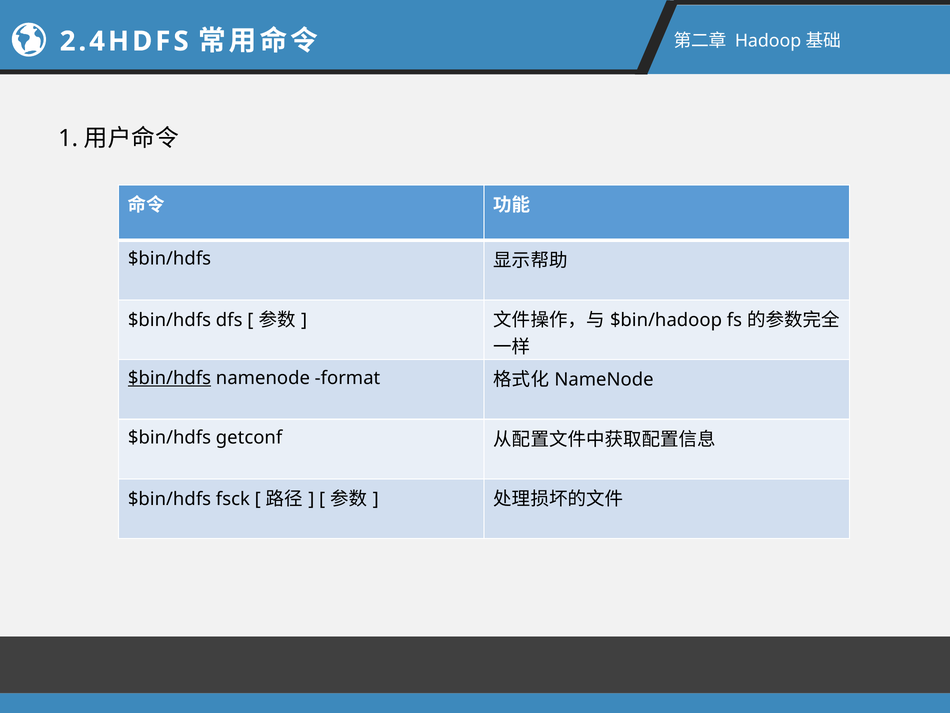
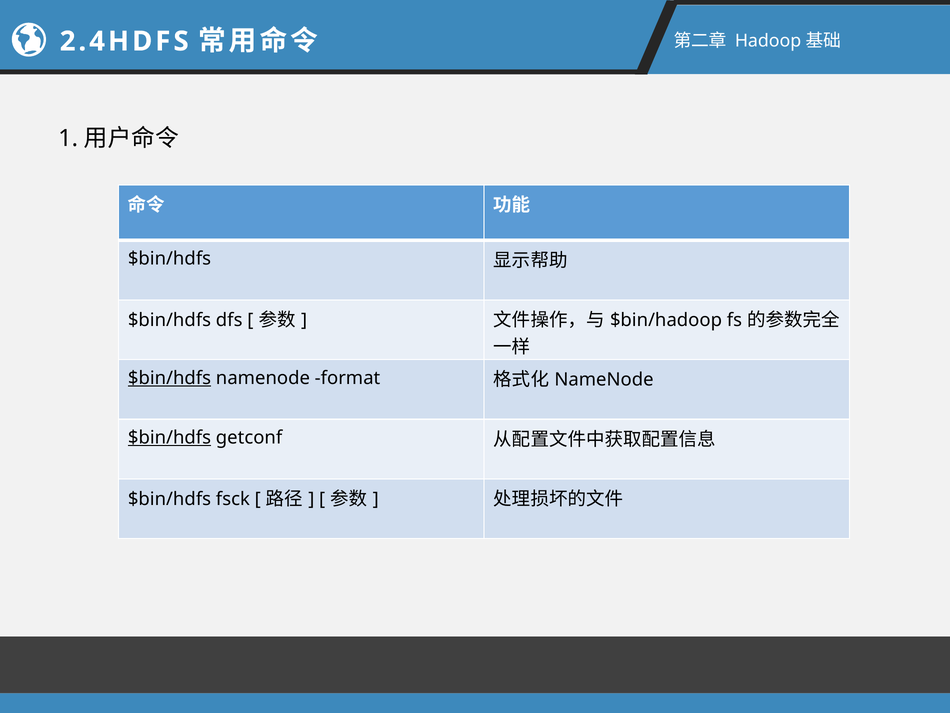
$bin/hdfs underline: none -> present (170, 437)
